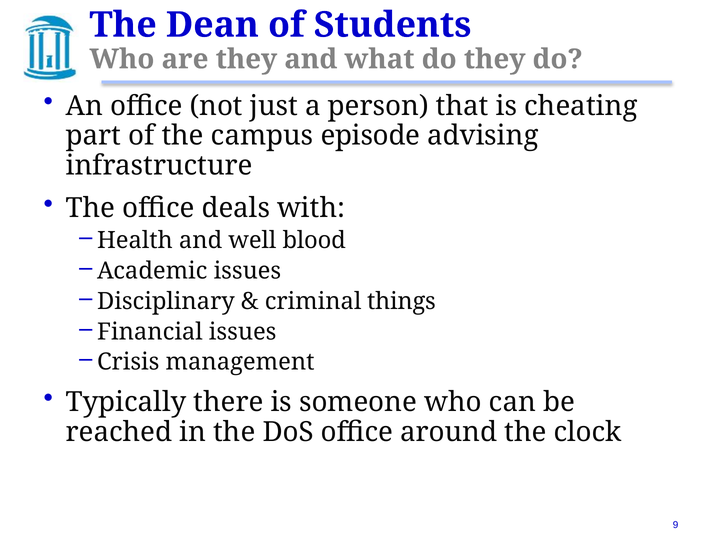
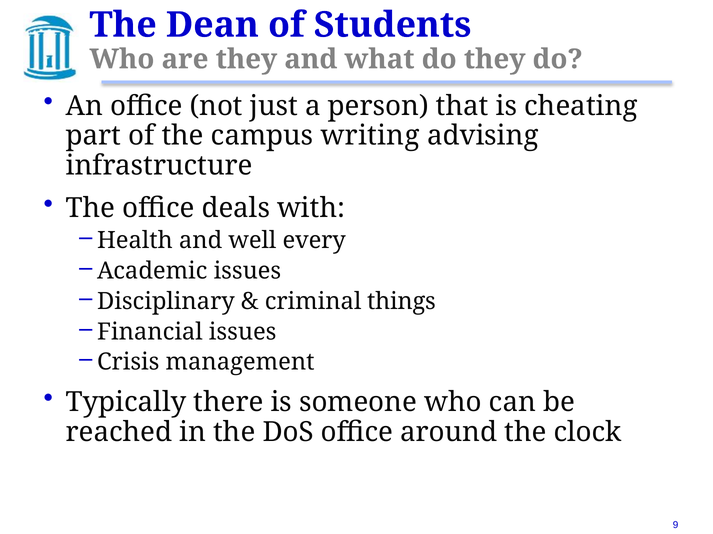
episode: episode -> writing (370, 136)
blood: blood -> every (314, 241)
